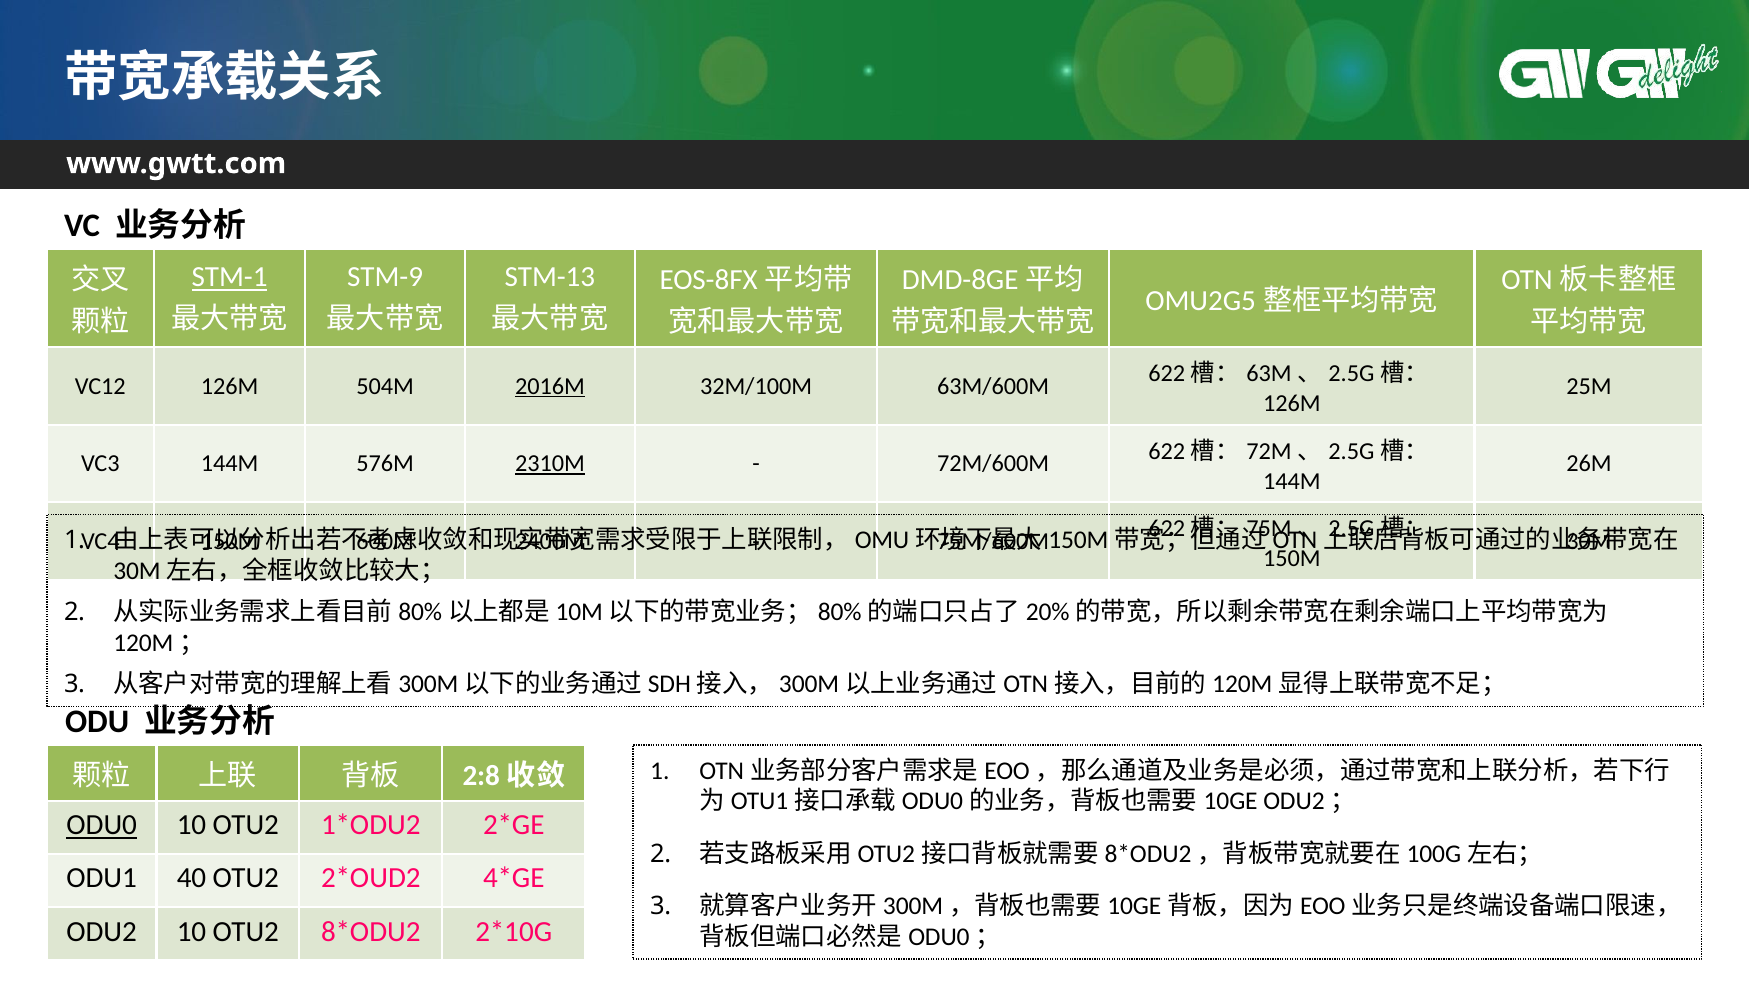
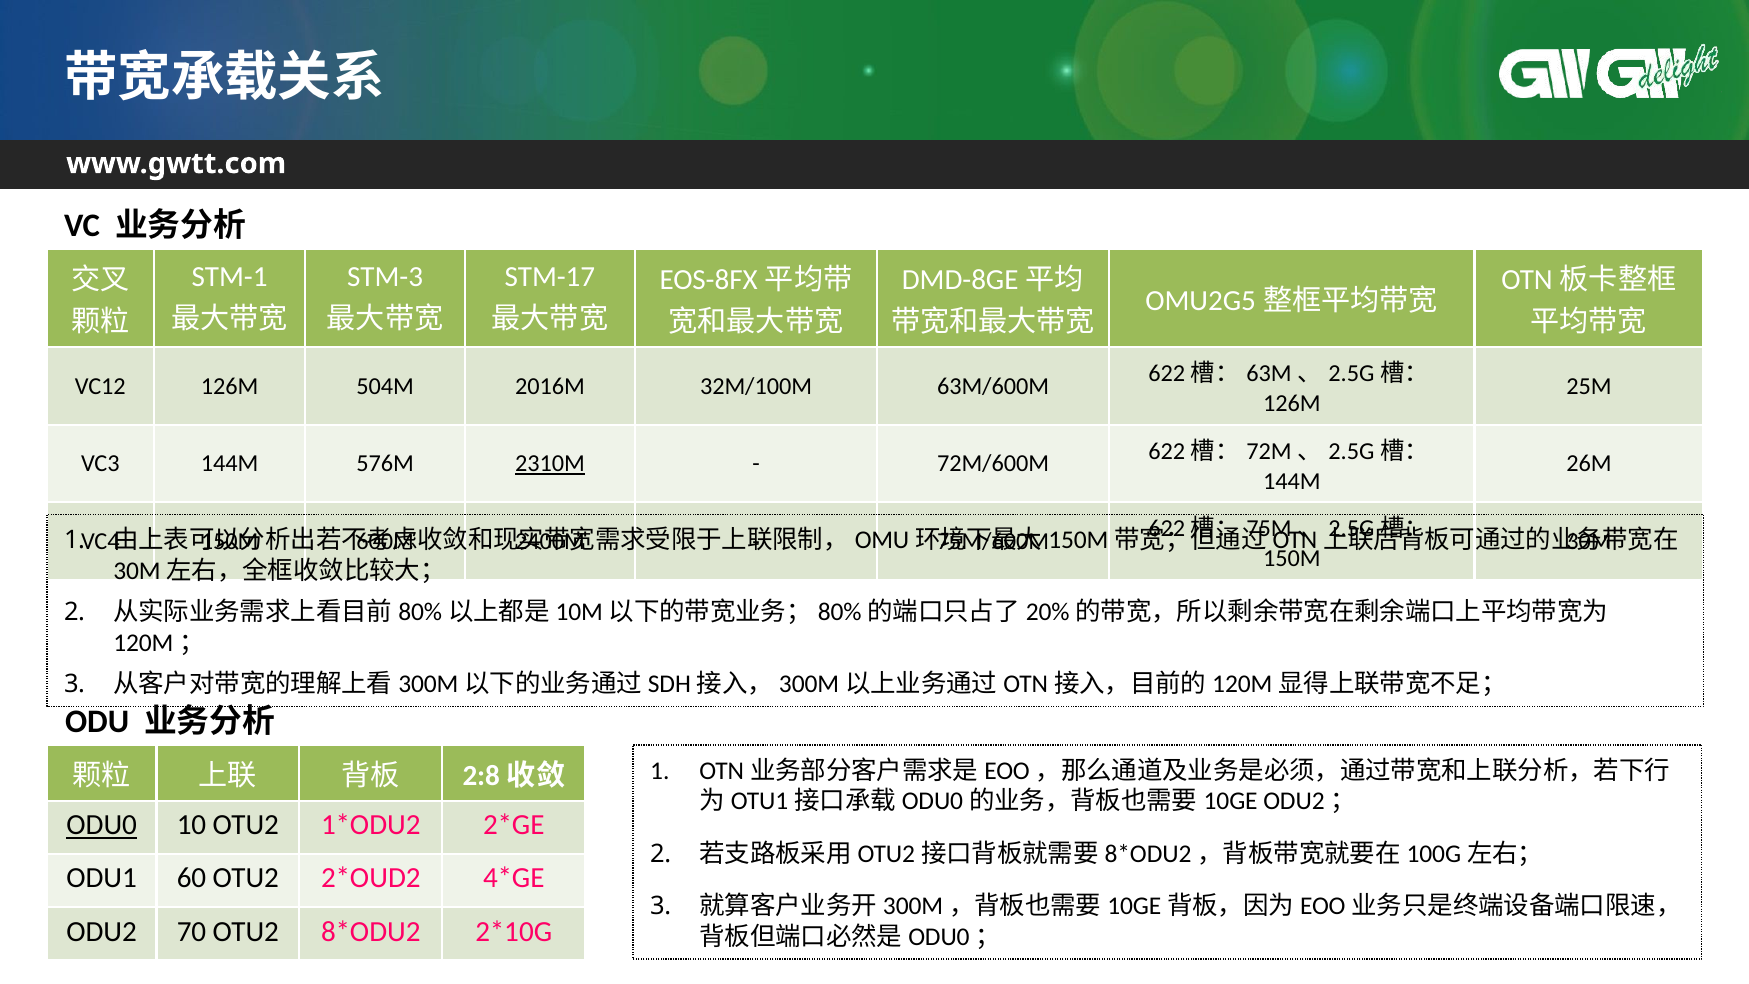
STM-1 underline: present -> none (230, 277)
STM-9: STM-9 -> STM-3 (385, 277)
STM-13: STM-13 -> STM-17 (550, 277)
2016M underline: present -> none (550, 386)
40: 40 -> 60 (192, 878)
ODU2 10: 10 -> 70 (192, 931)
